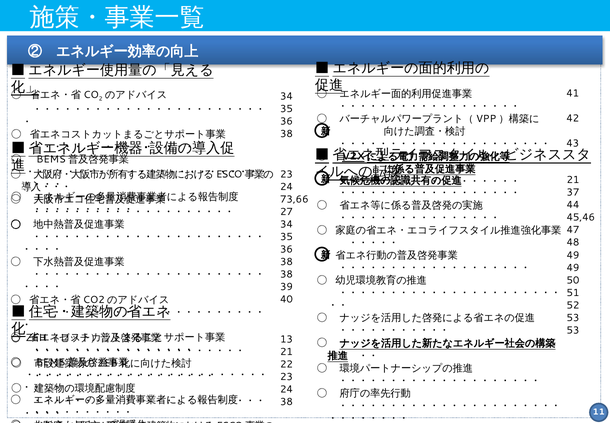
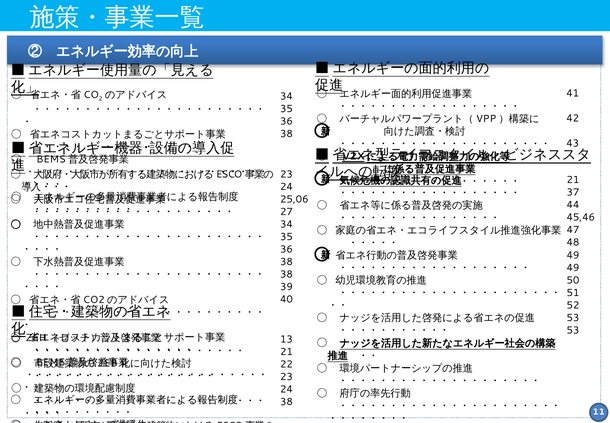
73,66: 73,66 -> 25,06 (294, 199)
